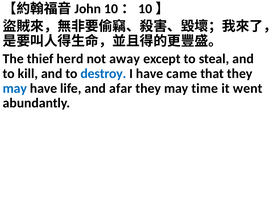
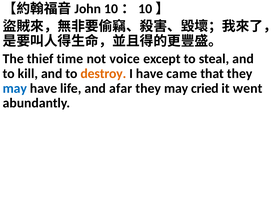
herd: herd -> time (70, 59)
away: away -> voice (125, 59)
destroy colour: blue -> orange (103, 74)
time: time -> cried (205, 89)
